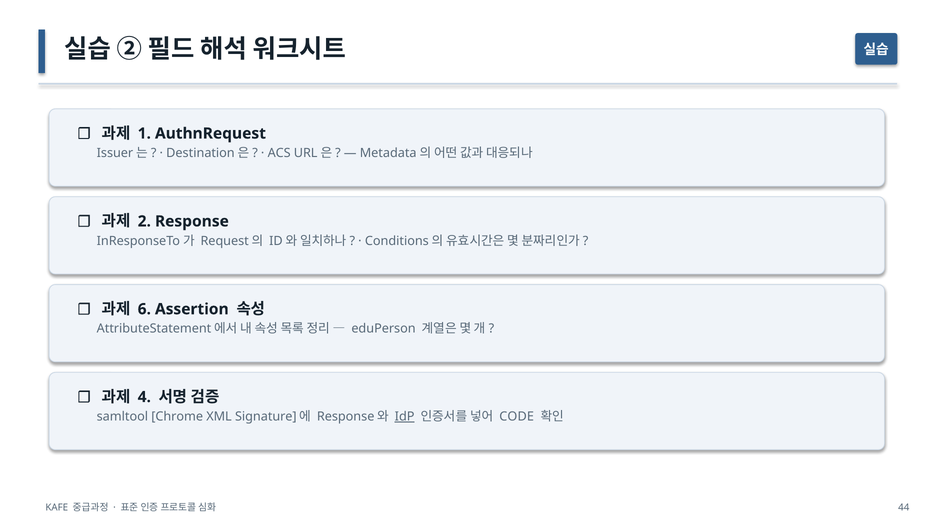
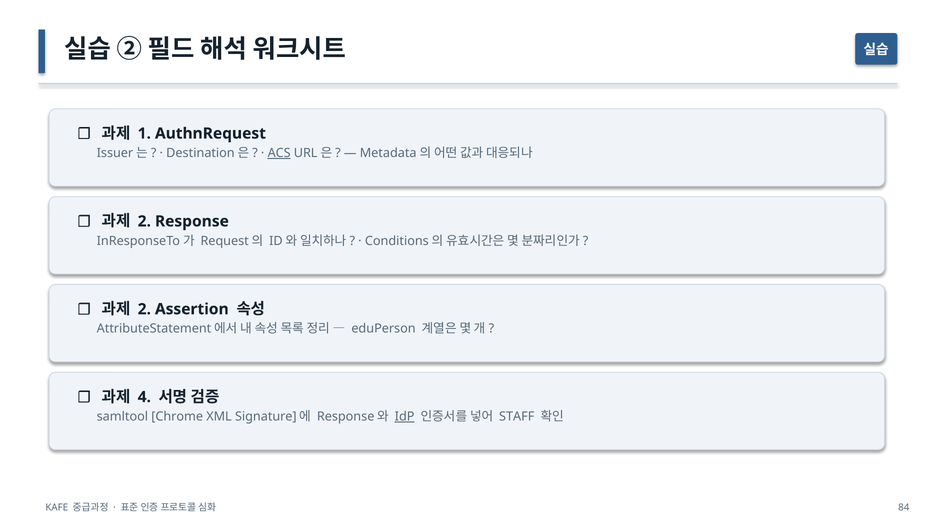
ACS underline: none -> present (279, 153)
6: 6 -> 2 (144, 309)
CODE: CODE -> STAFF (517, 416)
44: 44 -> 84 (904, 507)
